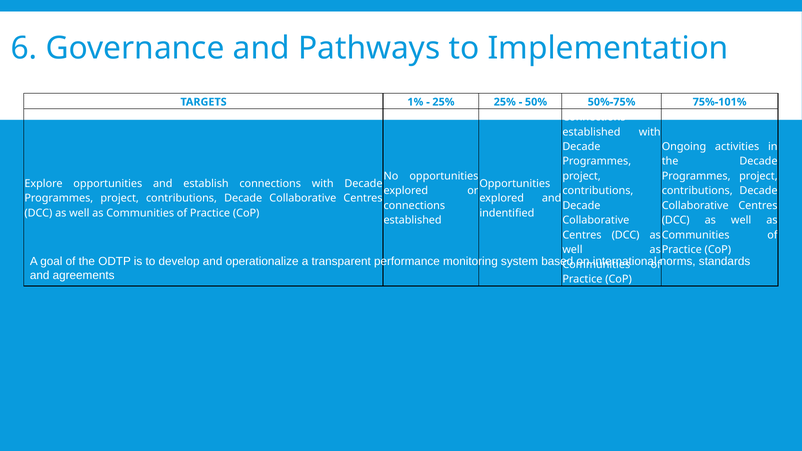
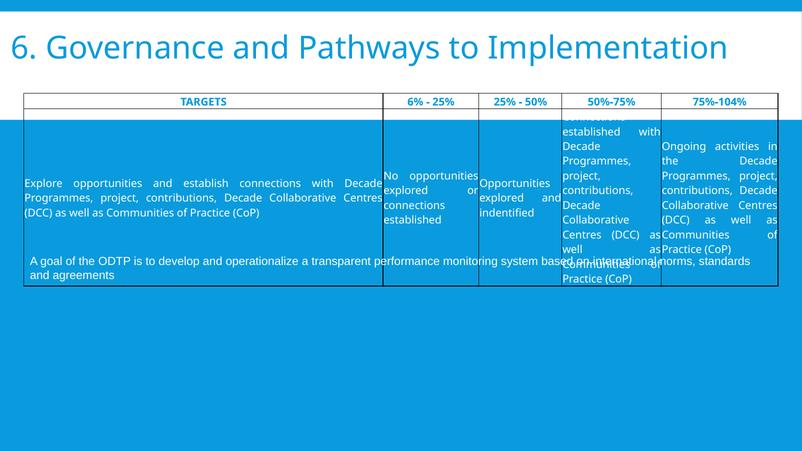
1%: 1% -> 6% (415, 102)
75%-101%: 75%-101% -> 75%-104% (720, 102)
